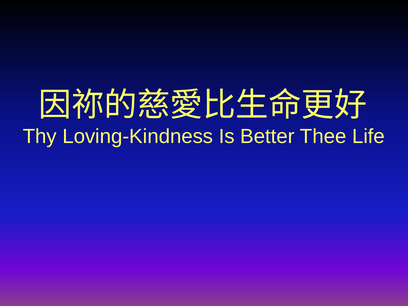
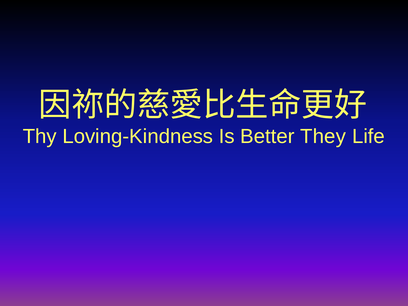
Thee: Thee -> They (323, 136)
